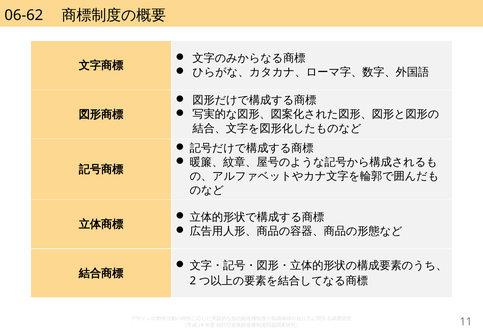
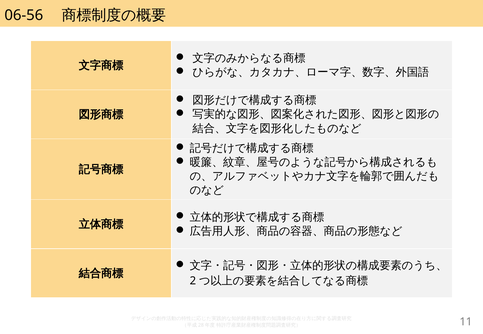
06-62: 06-62 -> 06-56 (24, 15)
